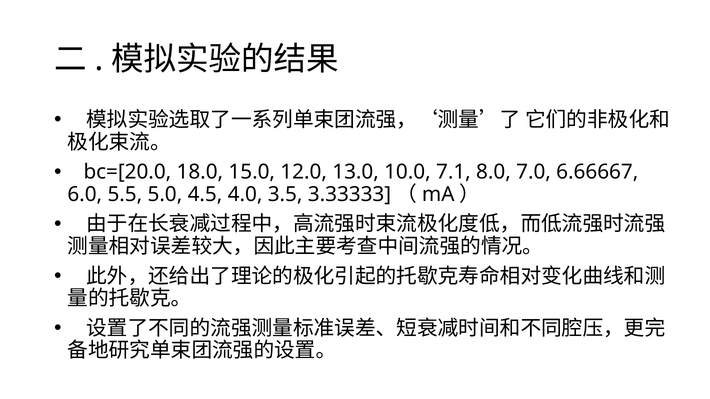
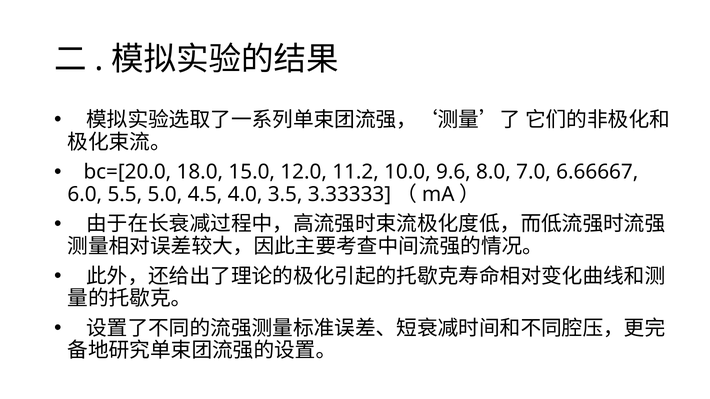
13.0: 13.0 -> 11.2 (356, 172)
7.1: 7.1 -> 9.6 (453, 172)
